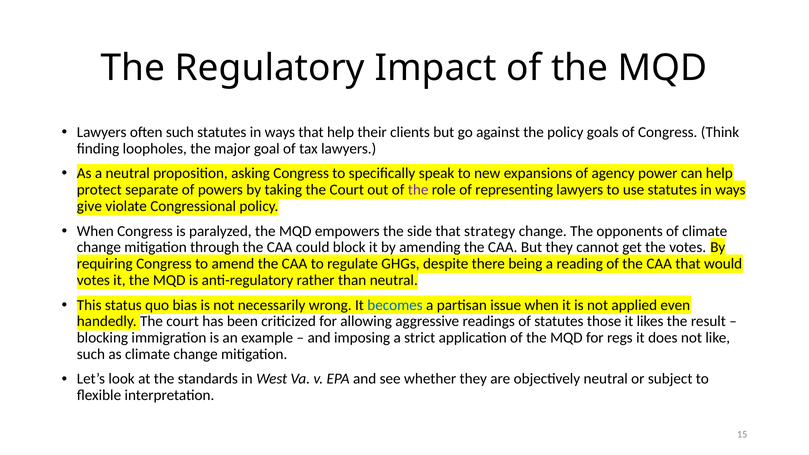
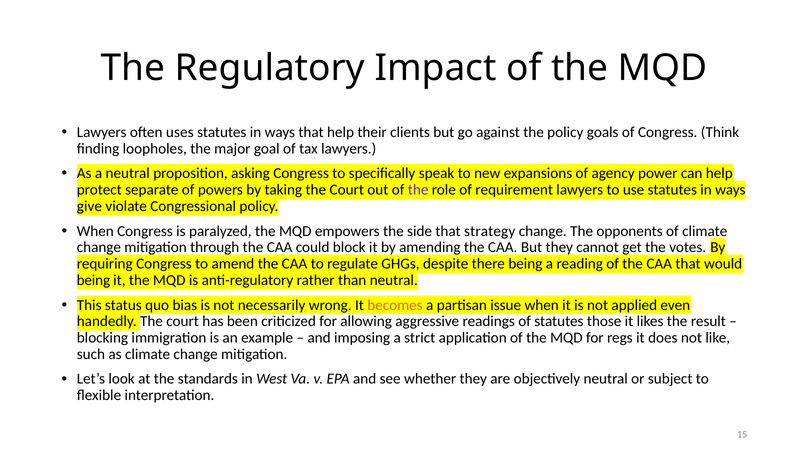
often such: such -> uses (180, 132)
representing: representing -> requirement (514, 190)
votes: votes -> being (93, 280)
becomes colour: blue -> orange (395, 305)
